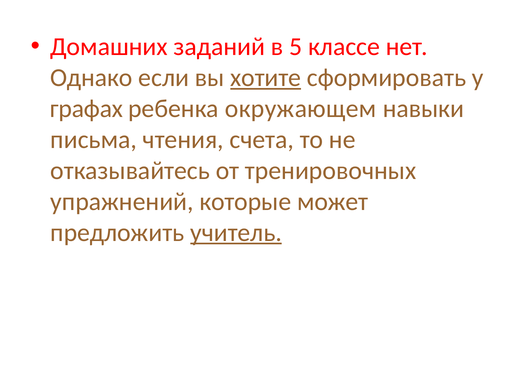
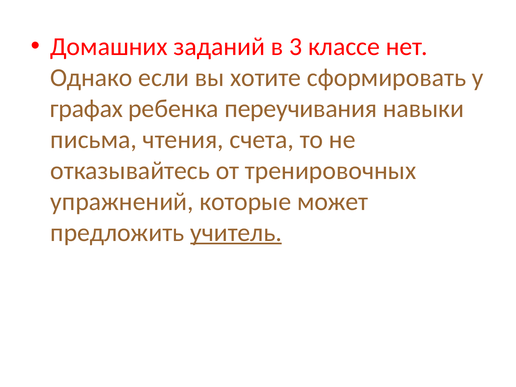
5: 5 -> 3 (296, 47)
хотите underline: present -> none (266, 78)
окружающем: окружающем -> переучивания (301, 109)
